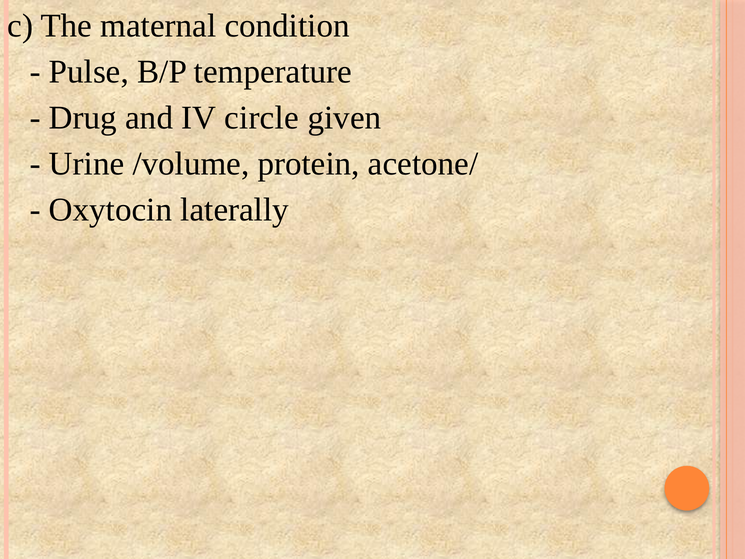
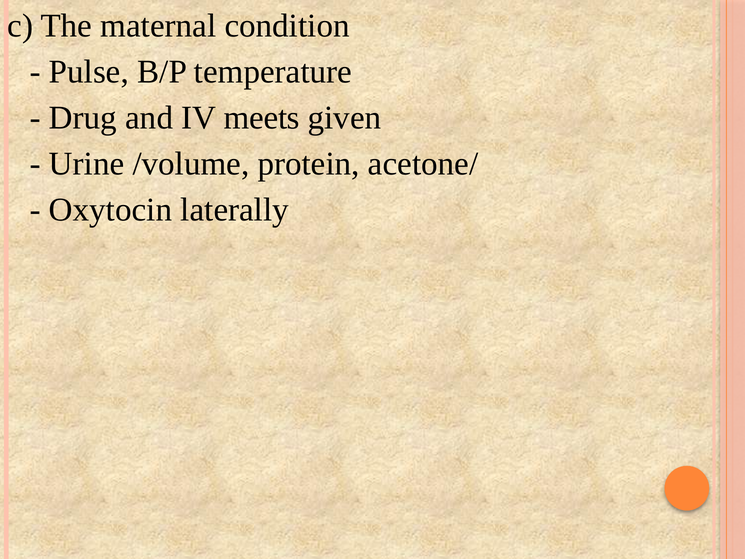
circle: circle -> meets (262, 118)
